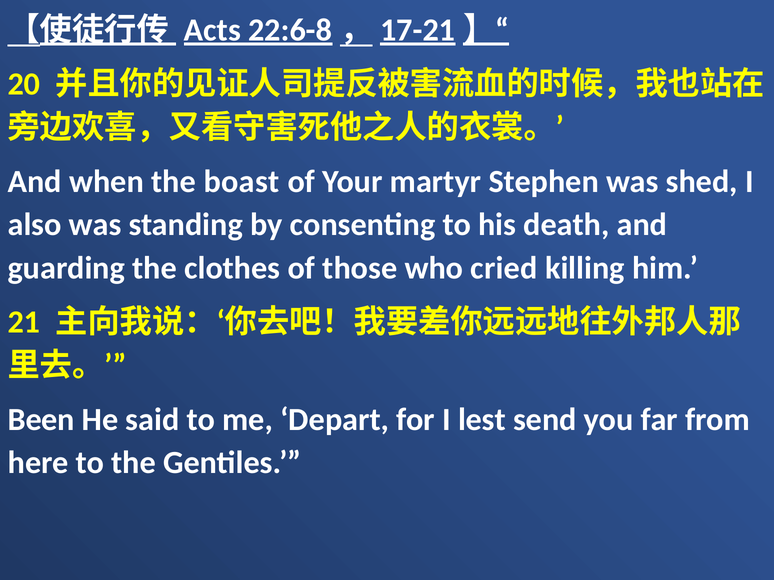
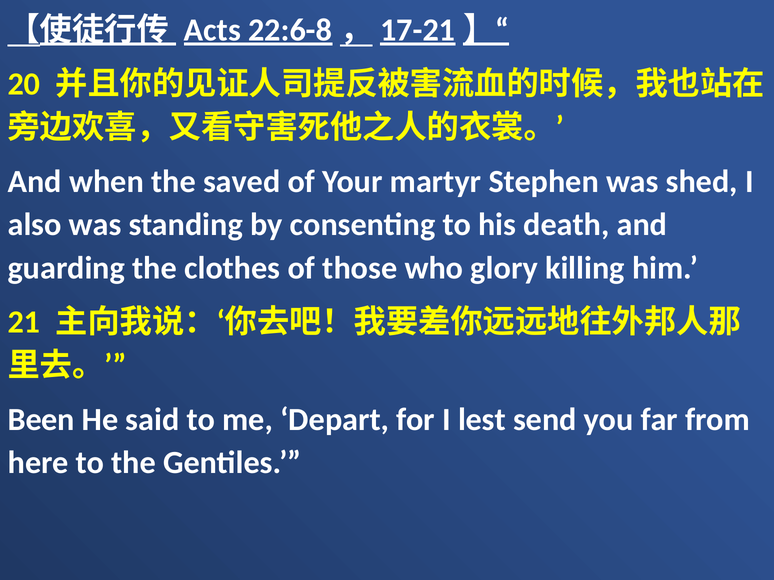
boast: boast -> saved (242, 182)
cried: cried -> glory (504, 268)
